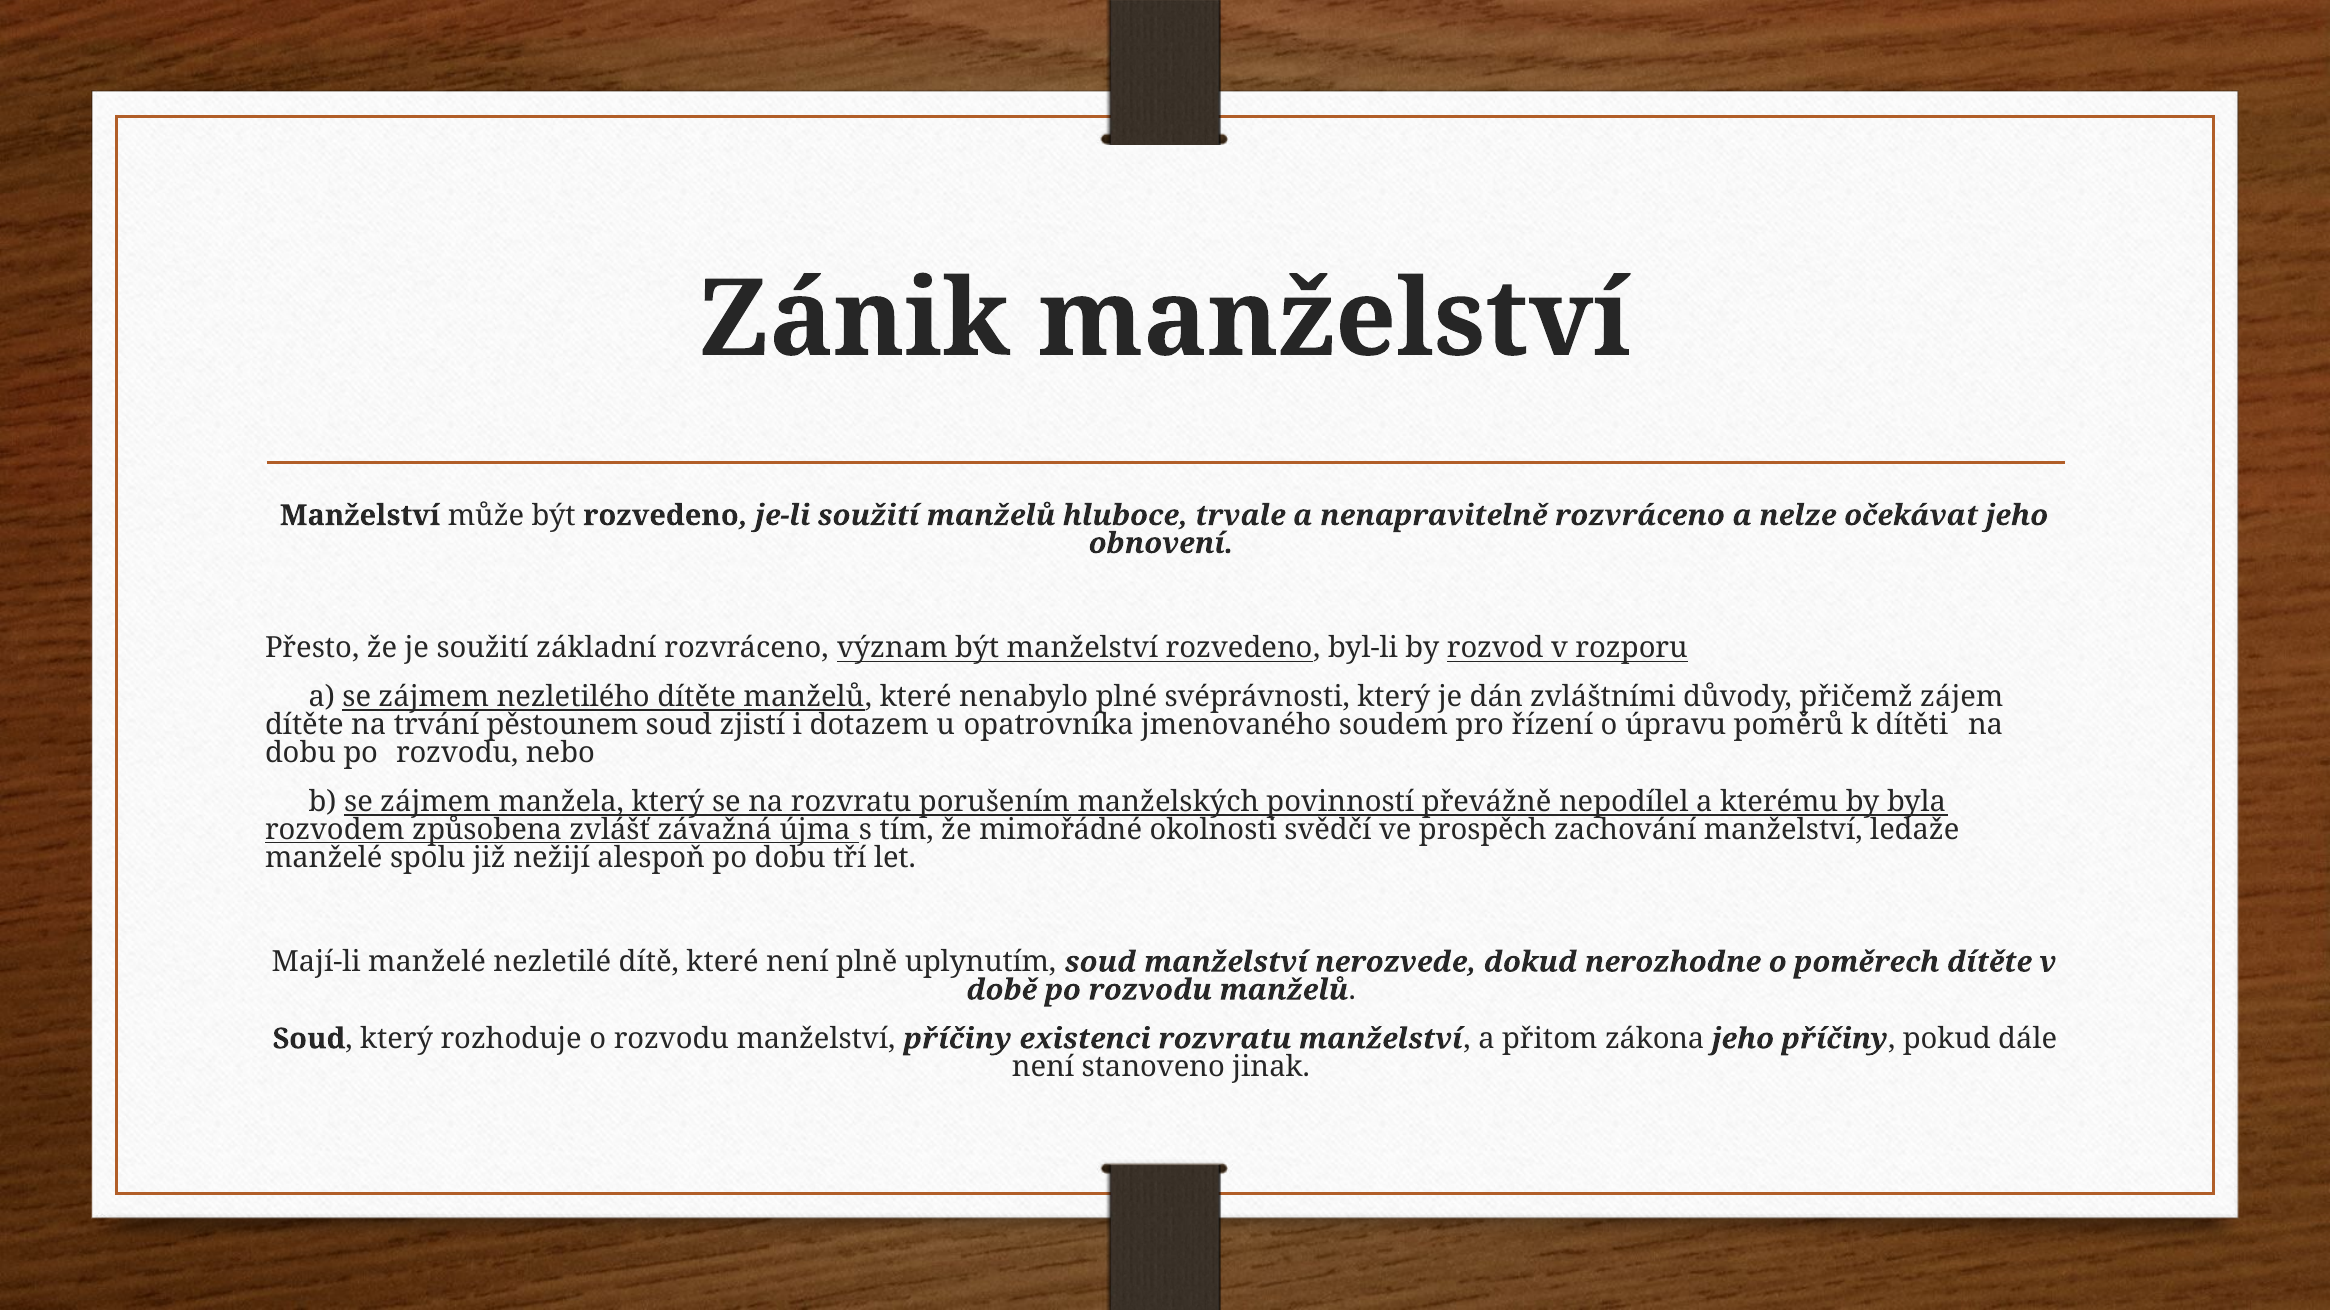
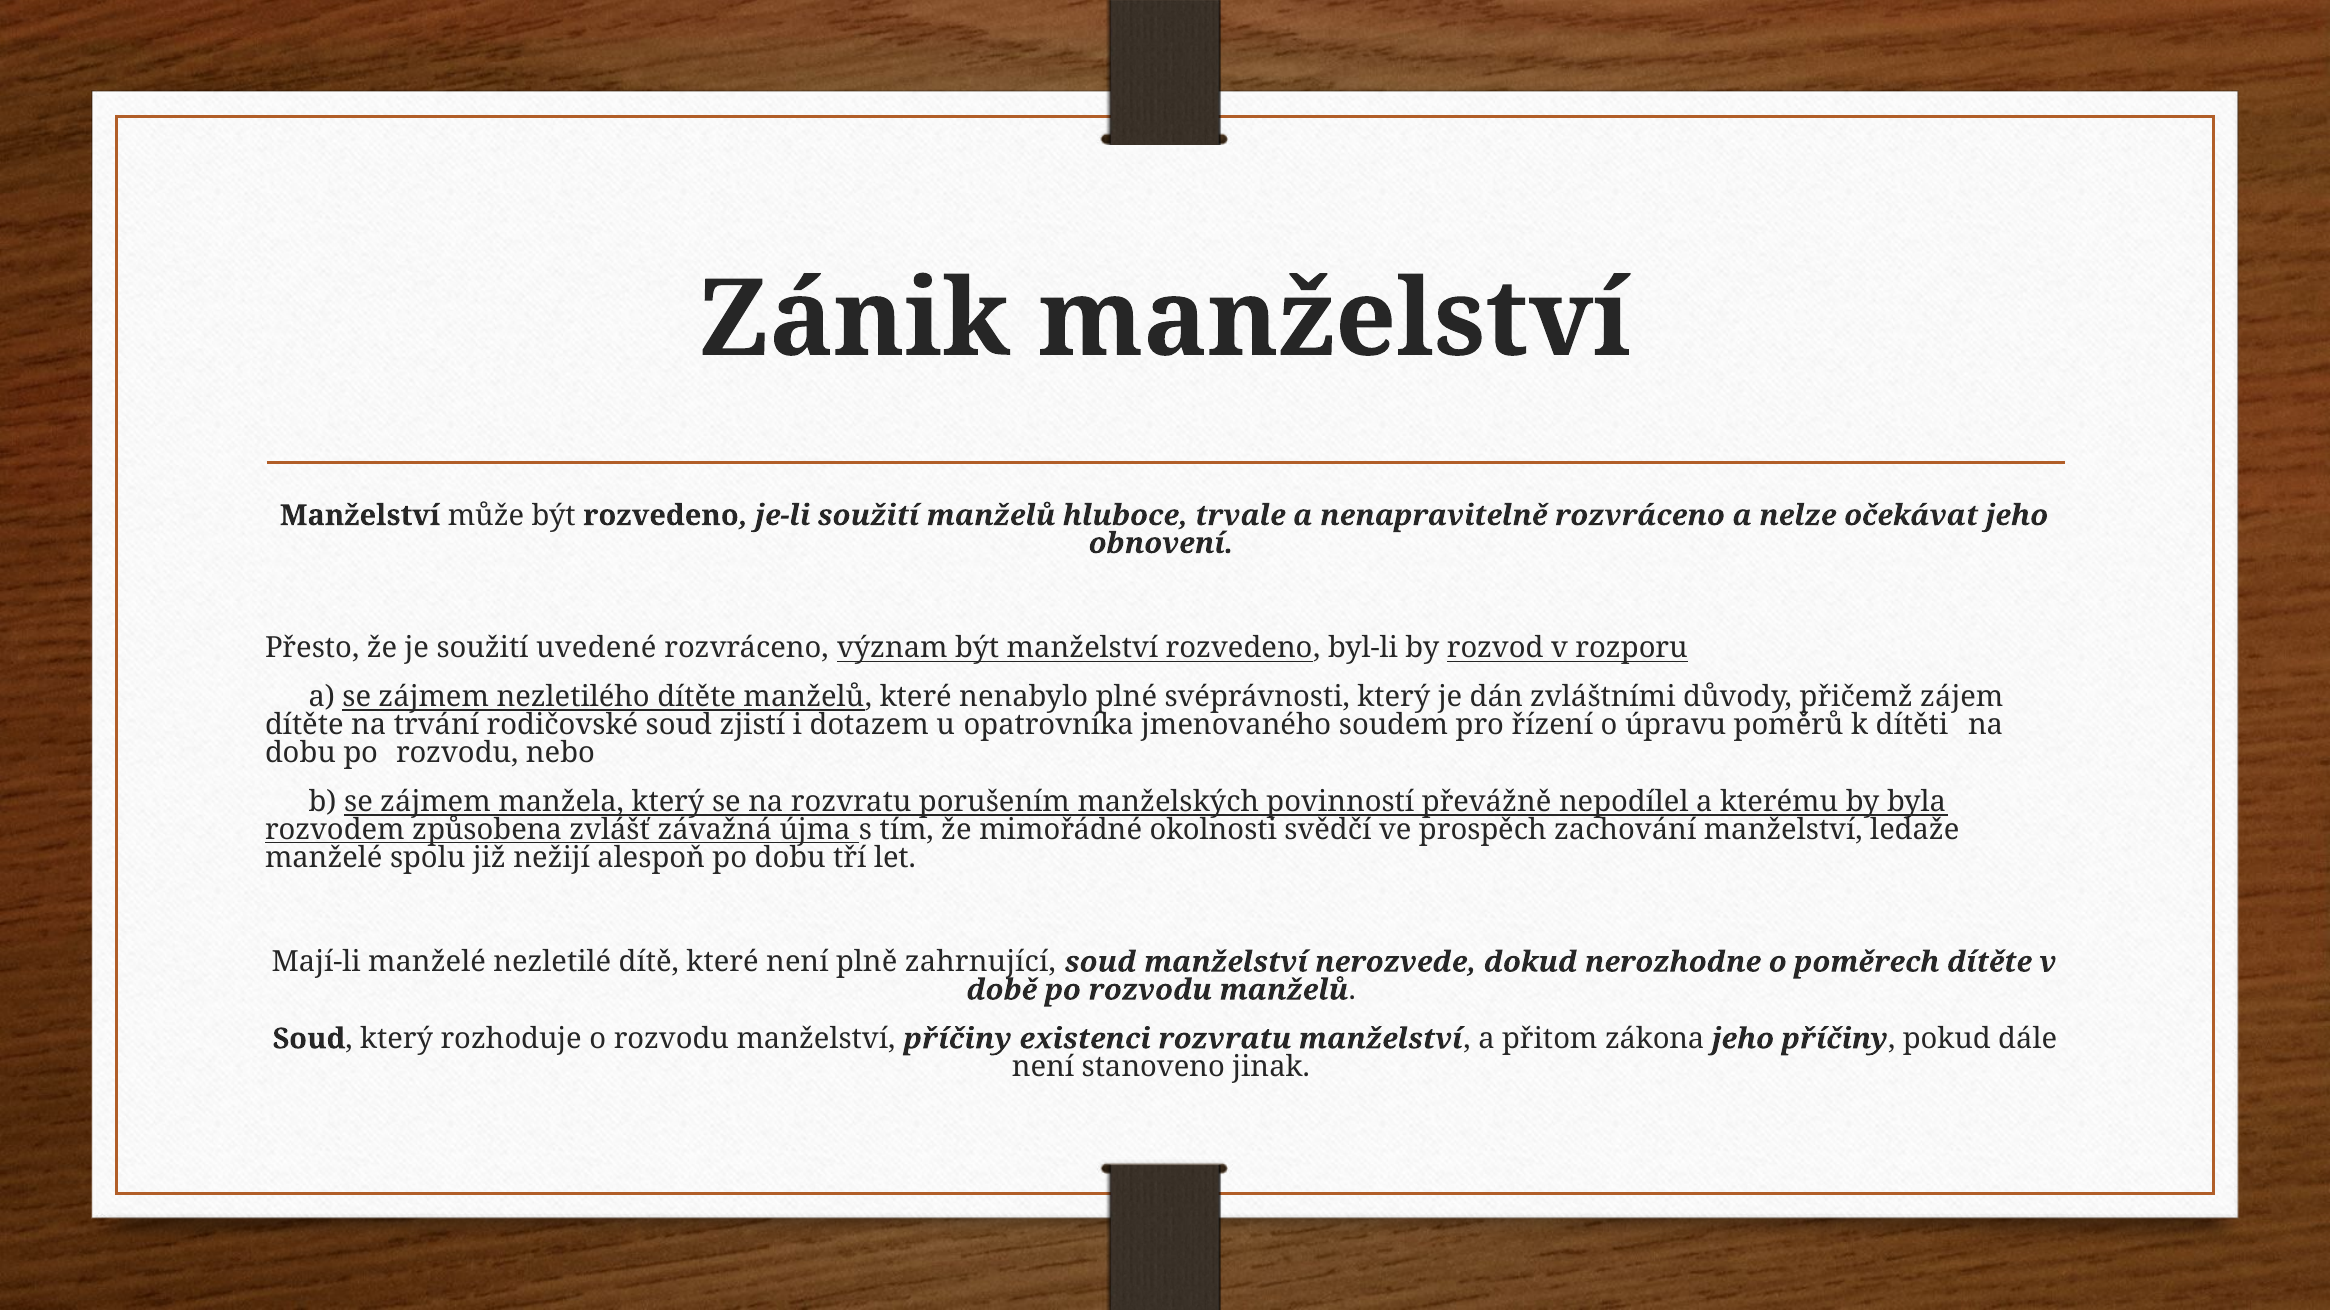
základní: základní -> uvedené (596, 648)
pěstounem: pěstounem -> rodičovské (562, 725)
uplynutím: uplynutím -> zahrnující (980, 963)
